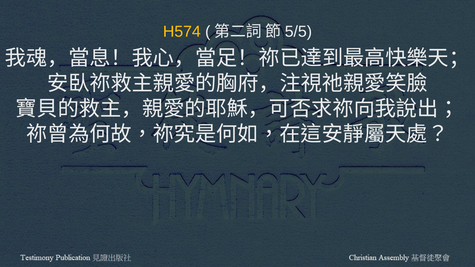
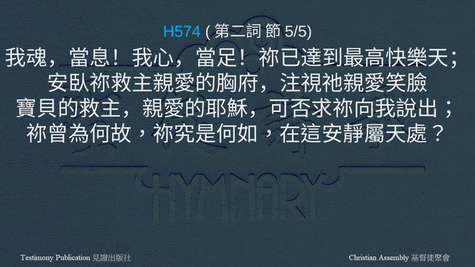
H574 colour: yellow -> light blue (182, 32)
